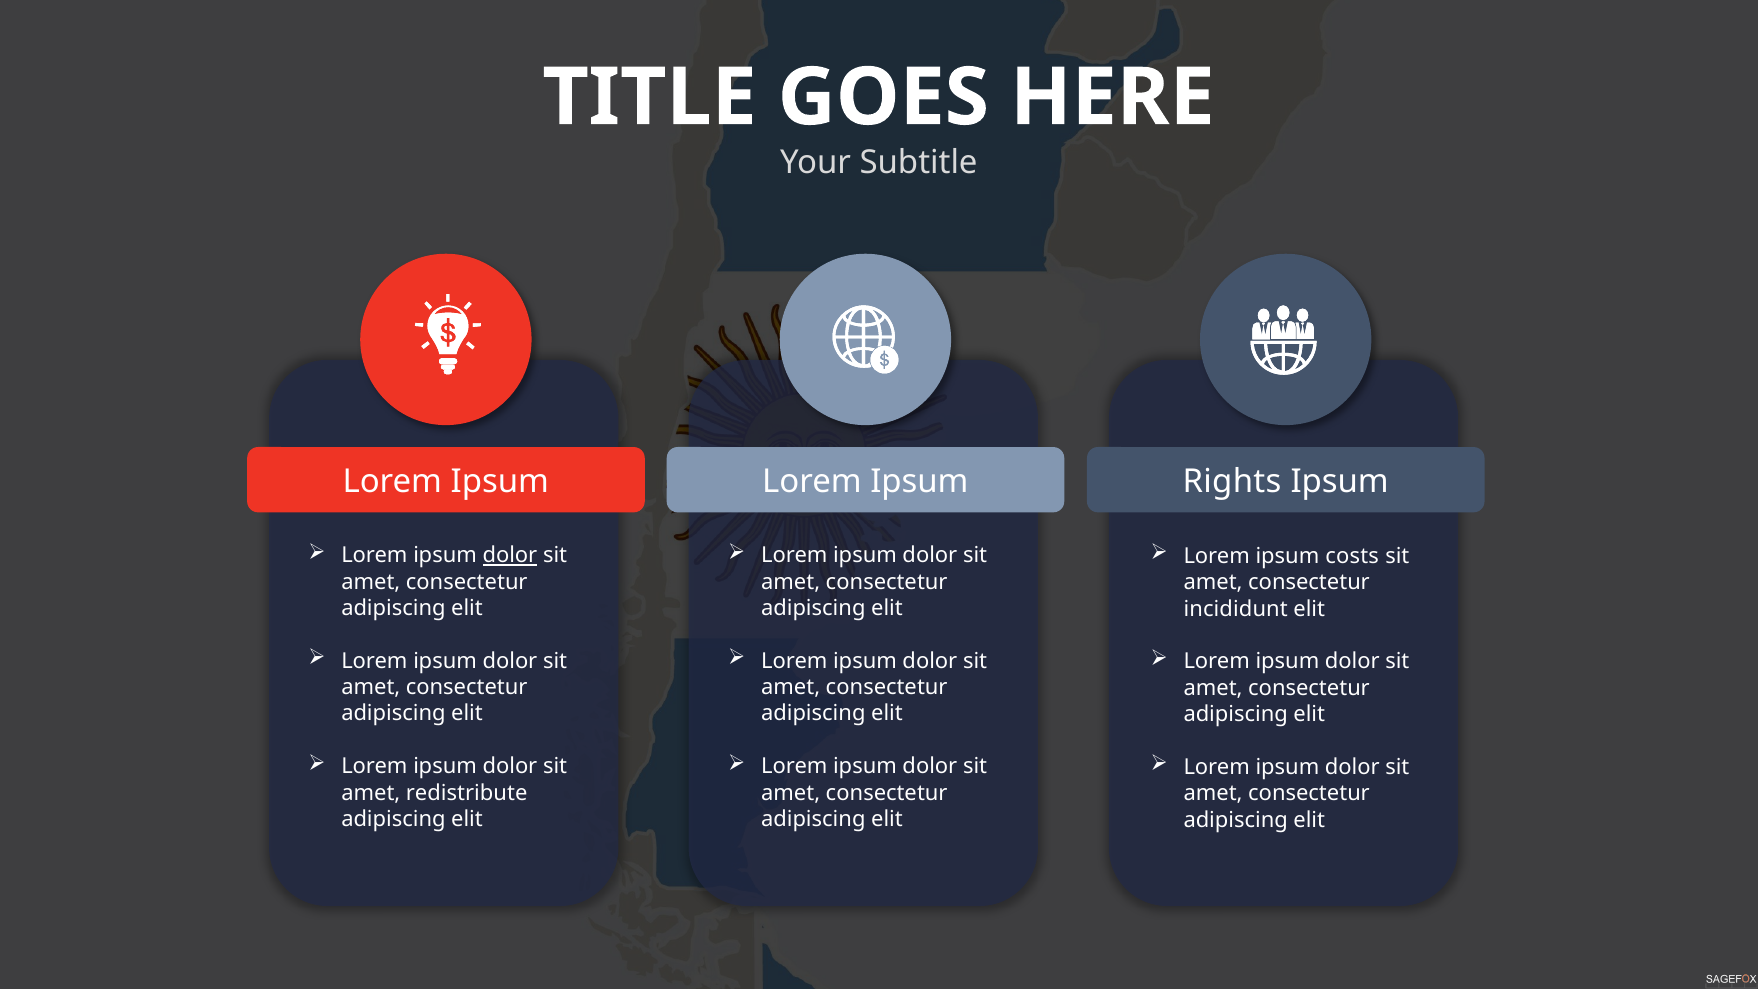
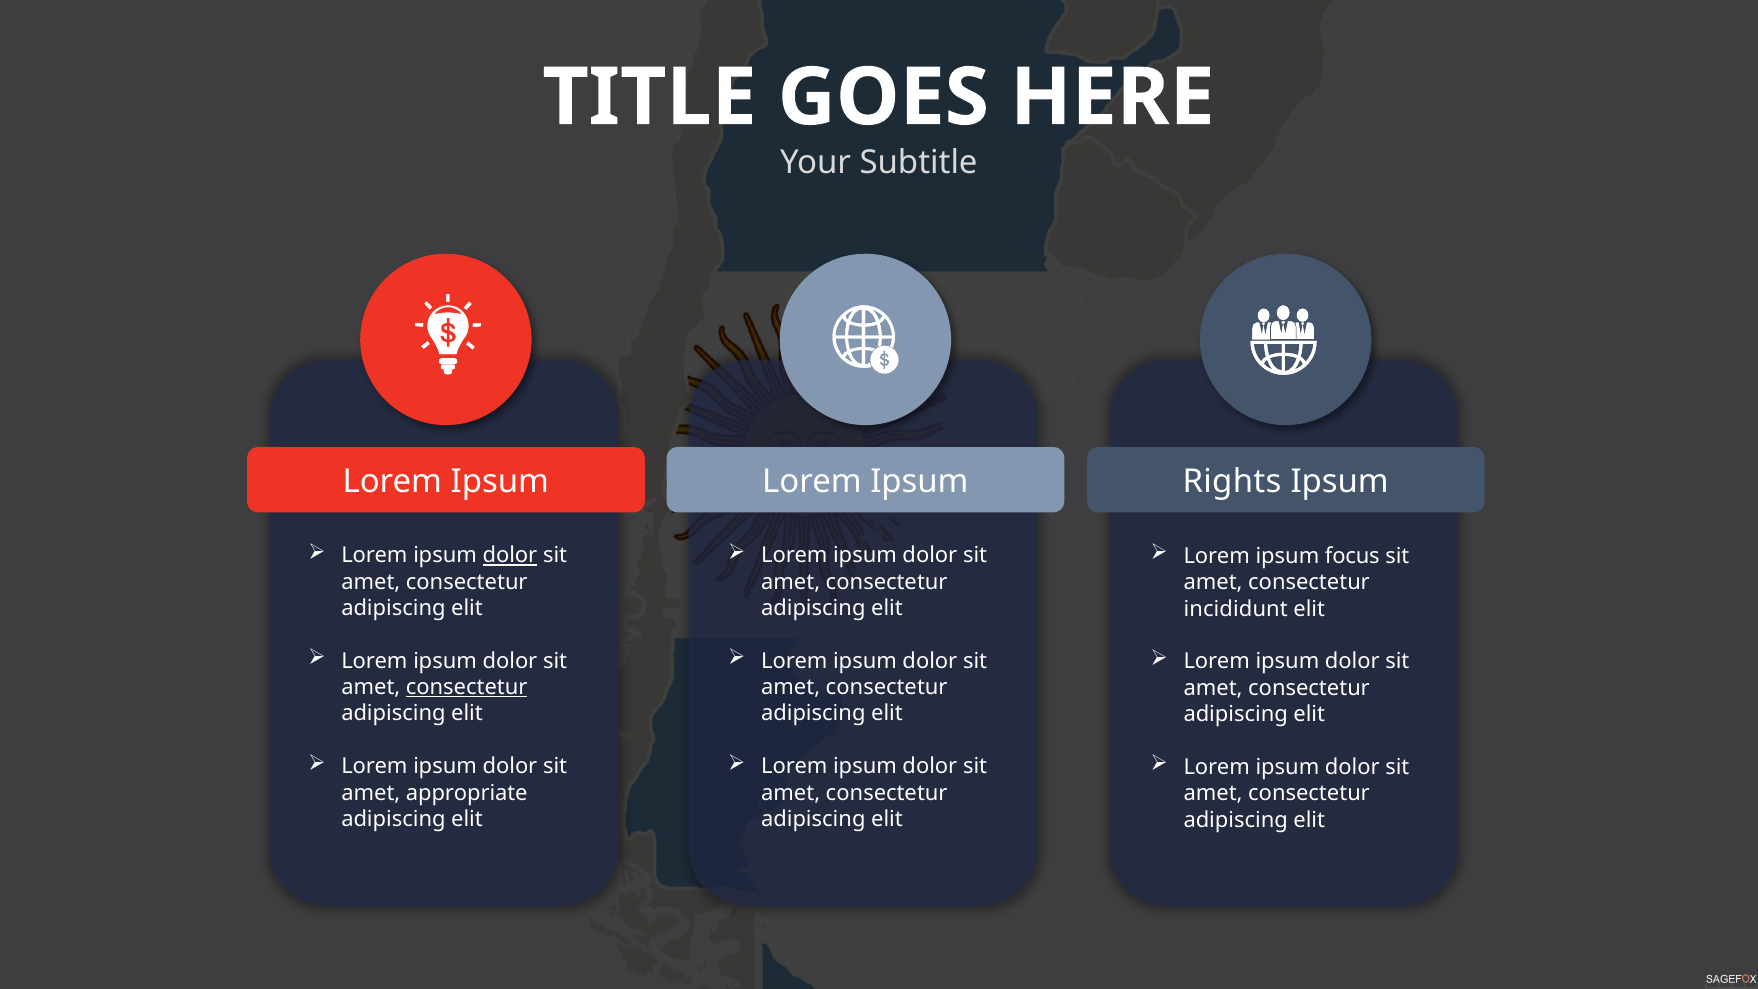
costs: costs -> focus (1352, 556)
consectetur underline: none -> present (467, 687)
redistribute: redistribute -> appropriate (467, 793)
